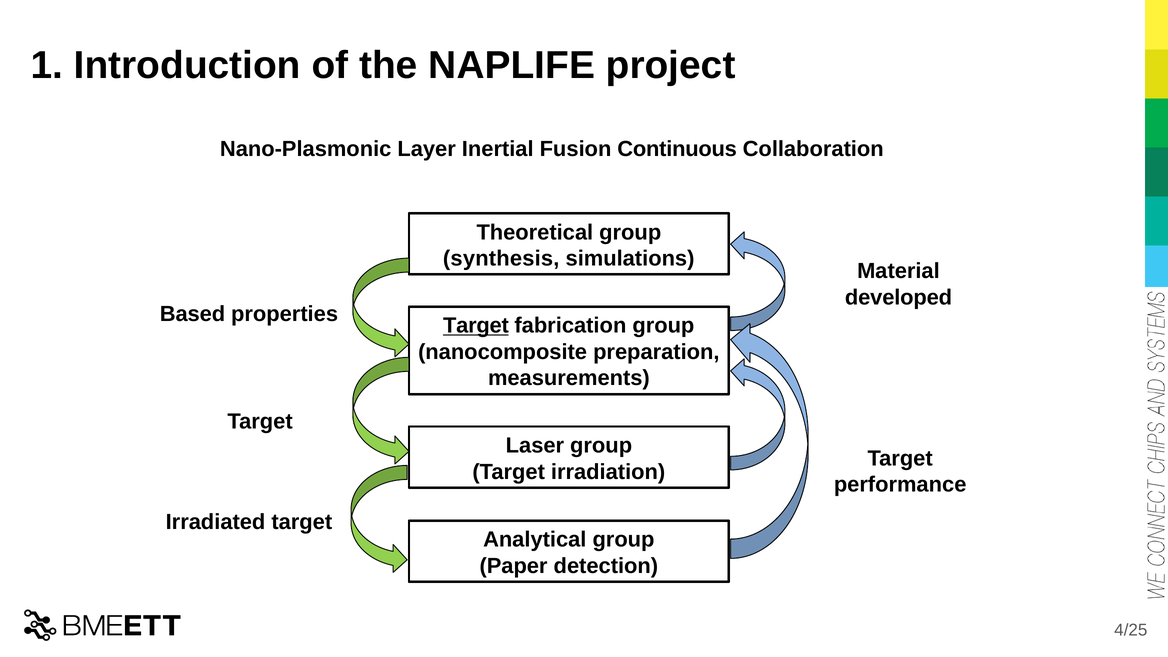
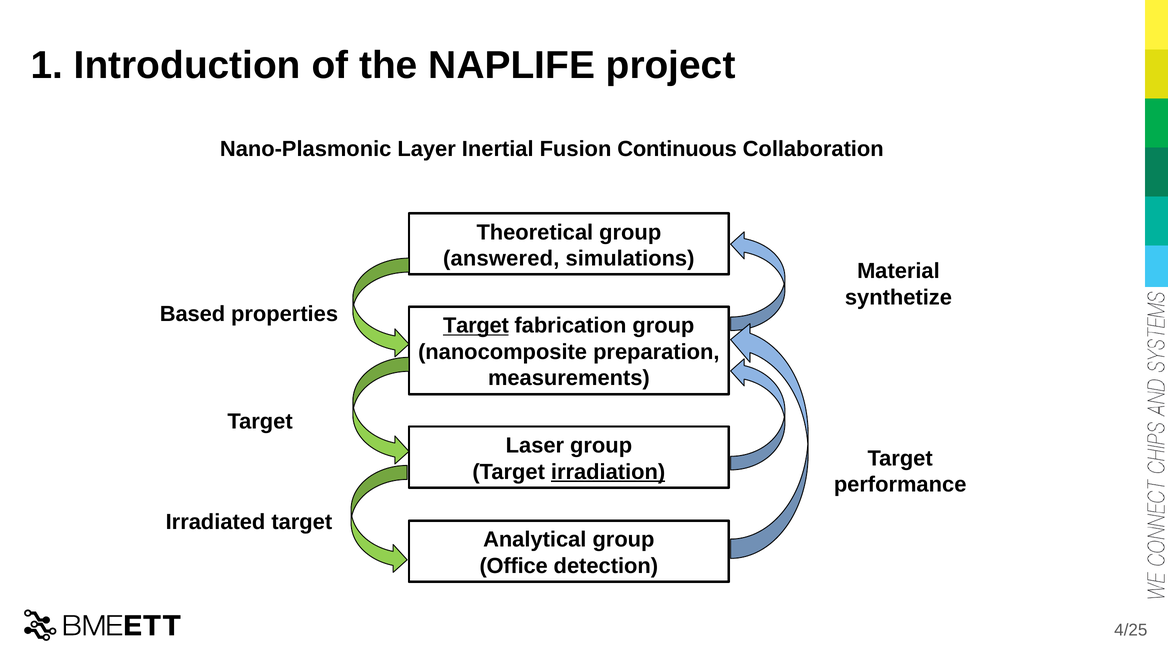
synthesis: synthesis -> answered (501, 259)
developed: developed -> synthetize (898, 297)
irradiation underline: none -> present (608, 472)
Paper: Paper -> Office (514, 566)
